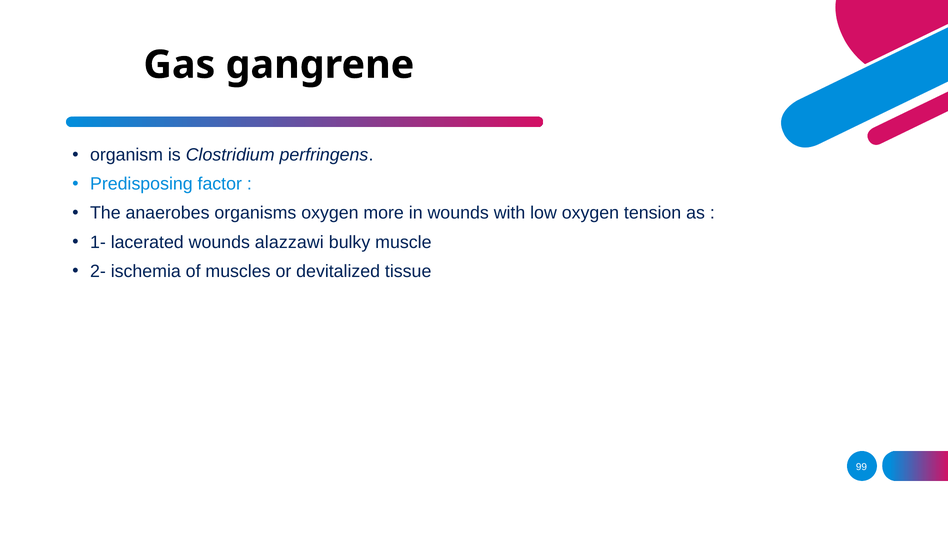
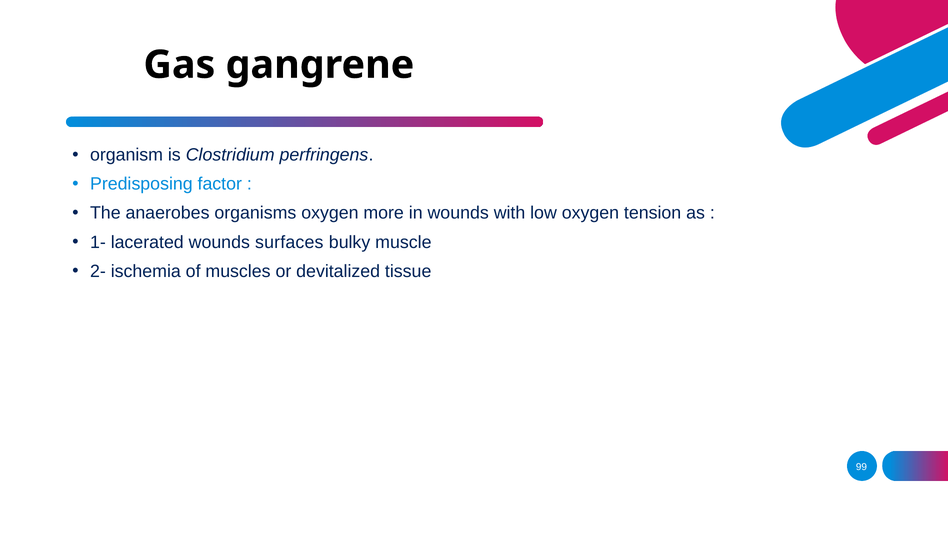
alazzawi: alazzawi -> surfaces (289, 242)
